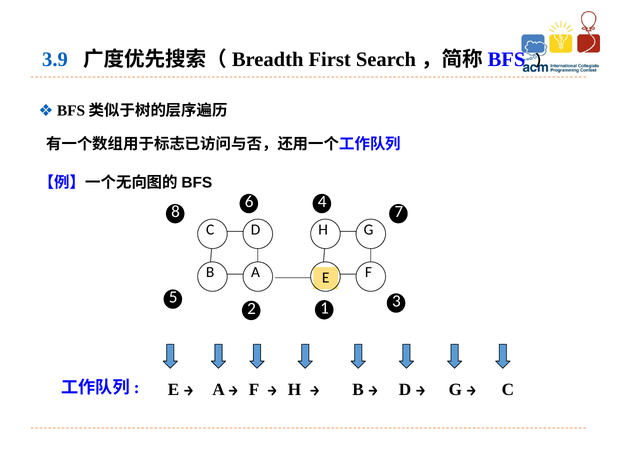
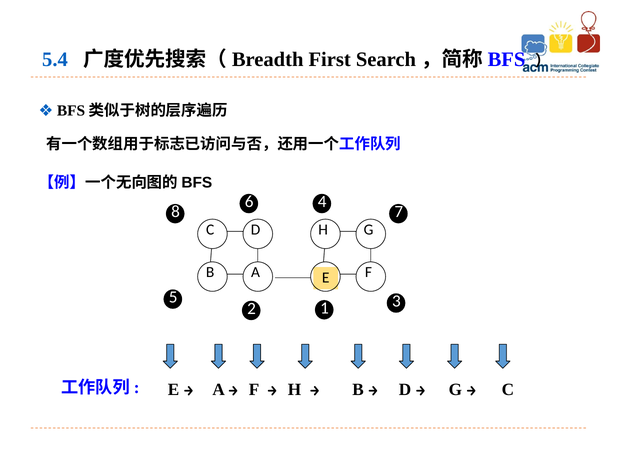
3.9: 3.9 -> 5.4 (55, 59)
